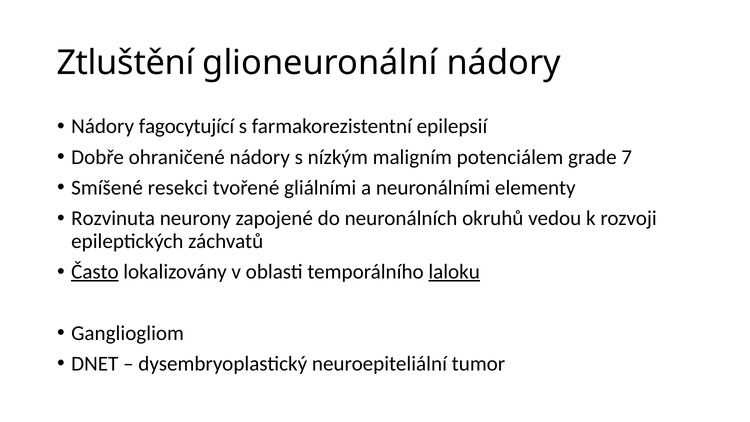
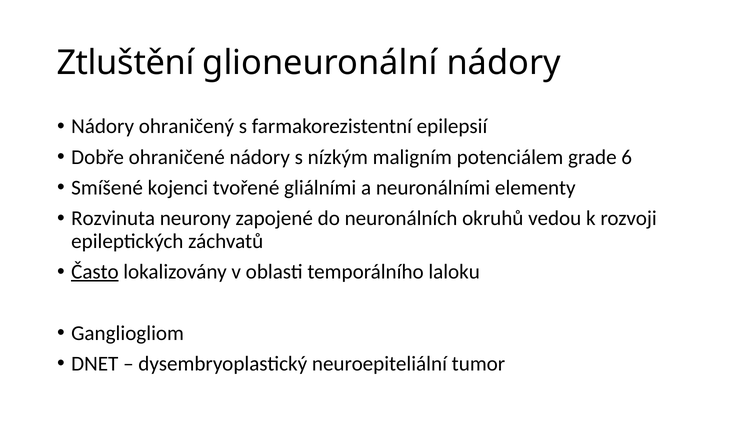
fagocytující: fagocytující -> ohraničený (186, 126)
7: 7 -> 6 (627, 157)
resekci: resekci -> kojenci (178, 188)
laloku underline: present -> none (454, 272)
